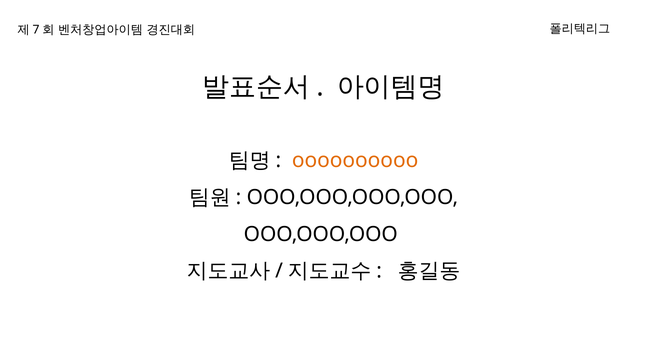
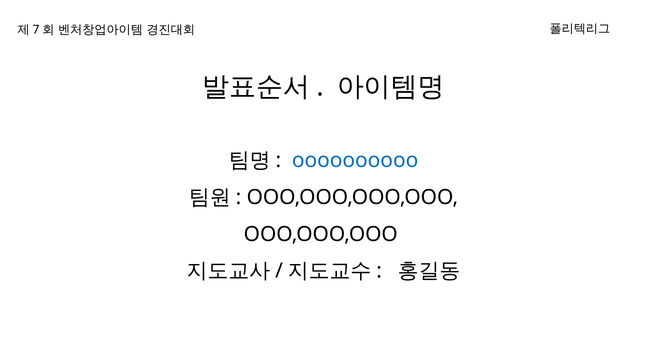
oooooooooo colour: orange -> blue (355, 160)
